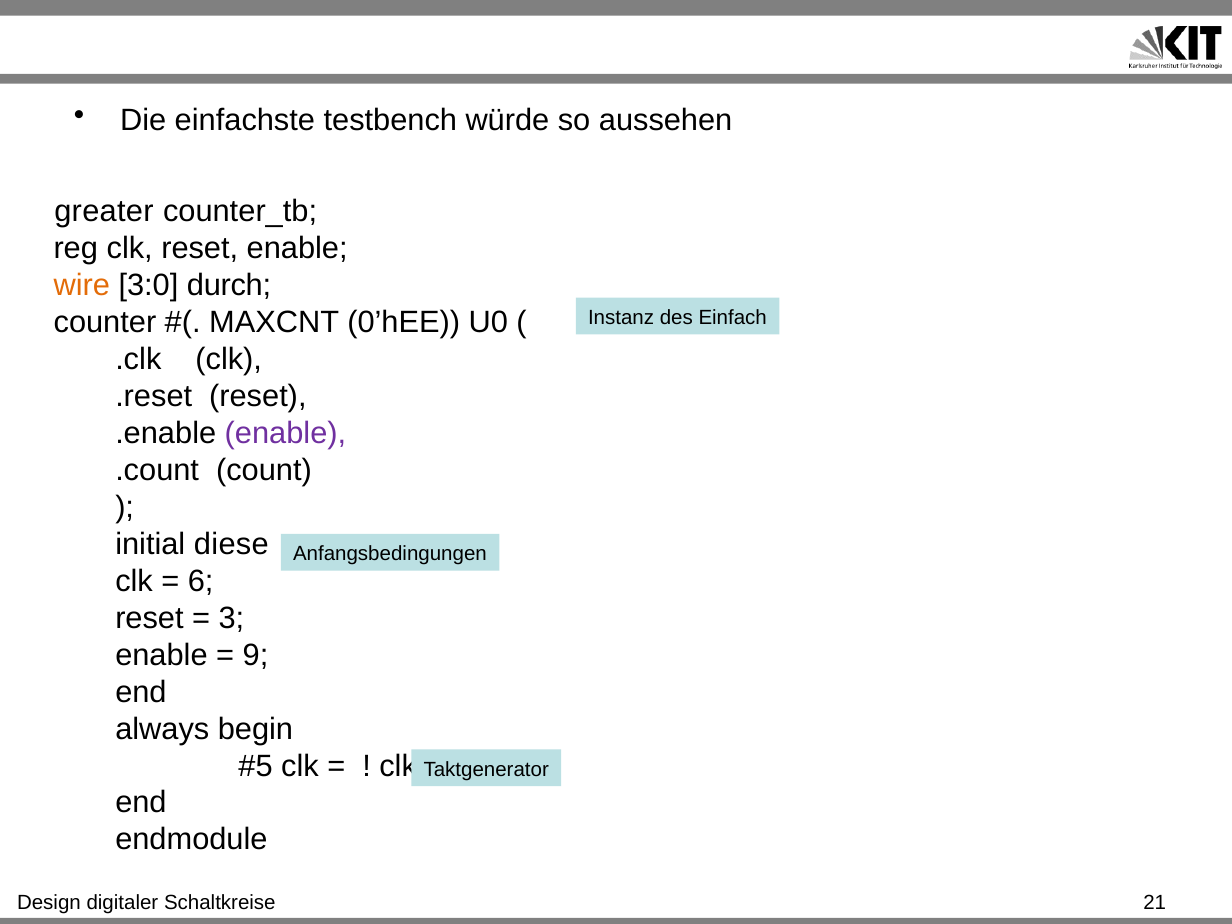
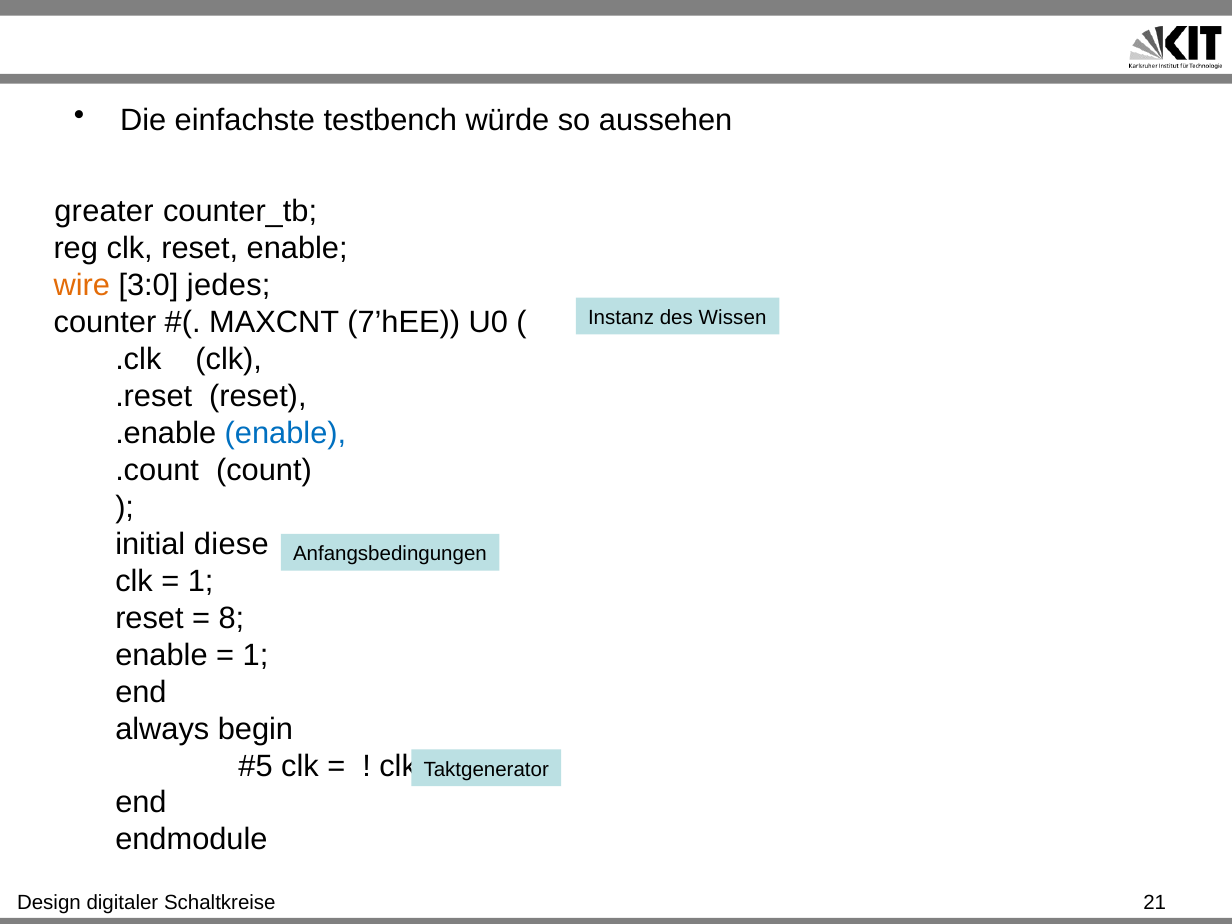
durch: durch -> jedes (229, 285)
Einfach: Einfach -> Wissen (733, 317)
0’hEE: 0’hEE -> 7’hEE (404, 322)
enable colour: purple -> blue (285, 433)
6: 6 -> 1 (201, 581)
3: 3 -> 8 (231, 618)
9: 9 -> 1 (255, 655)
